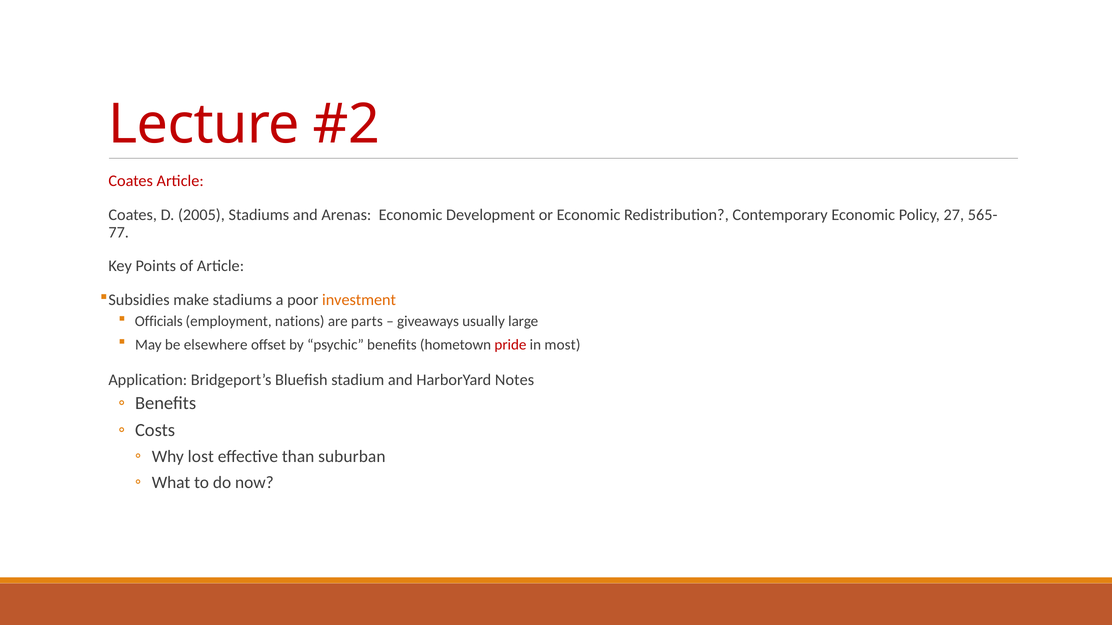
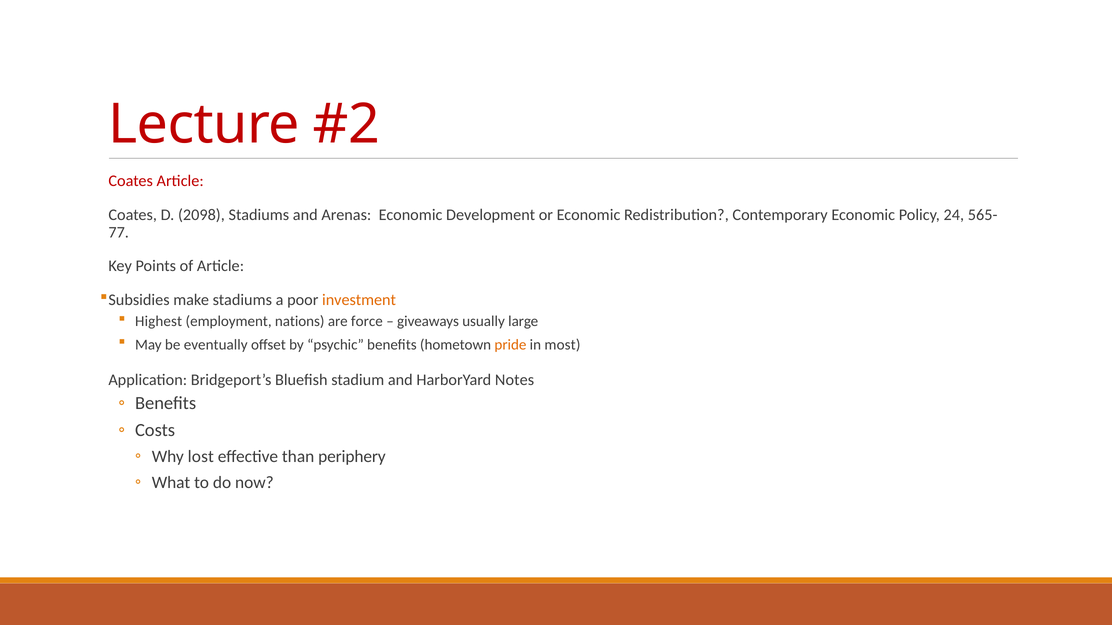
2005: 2005 -> 2098 (201, 215)
27: 27 -> 24 (954, 215)
Officials: Officials -> Highest (159, 322)
parts: parts -> force (367, 322)
elsewhere: elsewhere -> eventually (216, 345)
pride colour: red -> orange (510, 345)
suburban: suburban -> periphery (352, 457)
